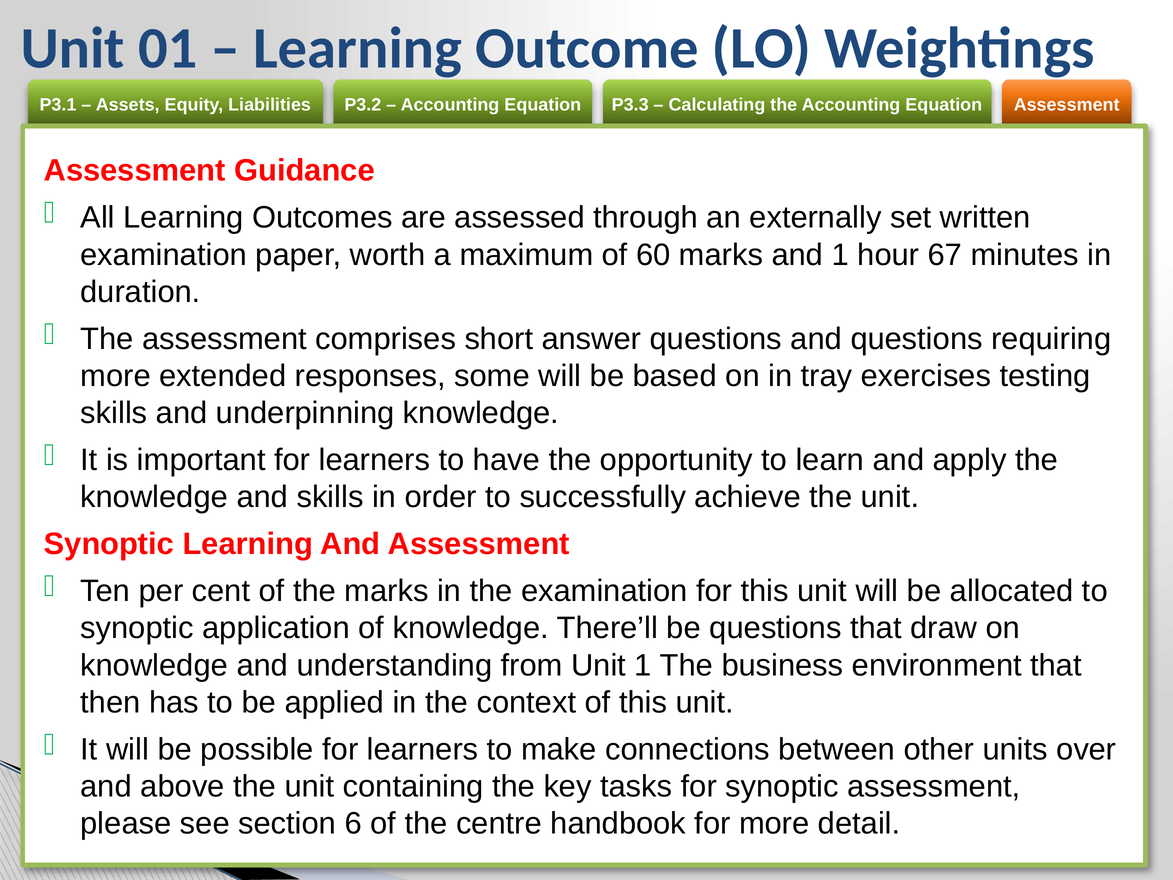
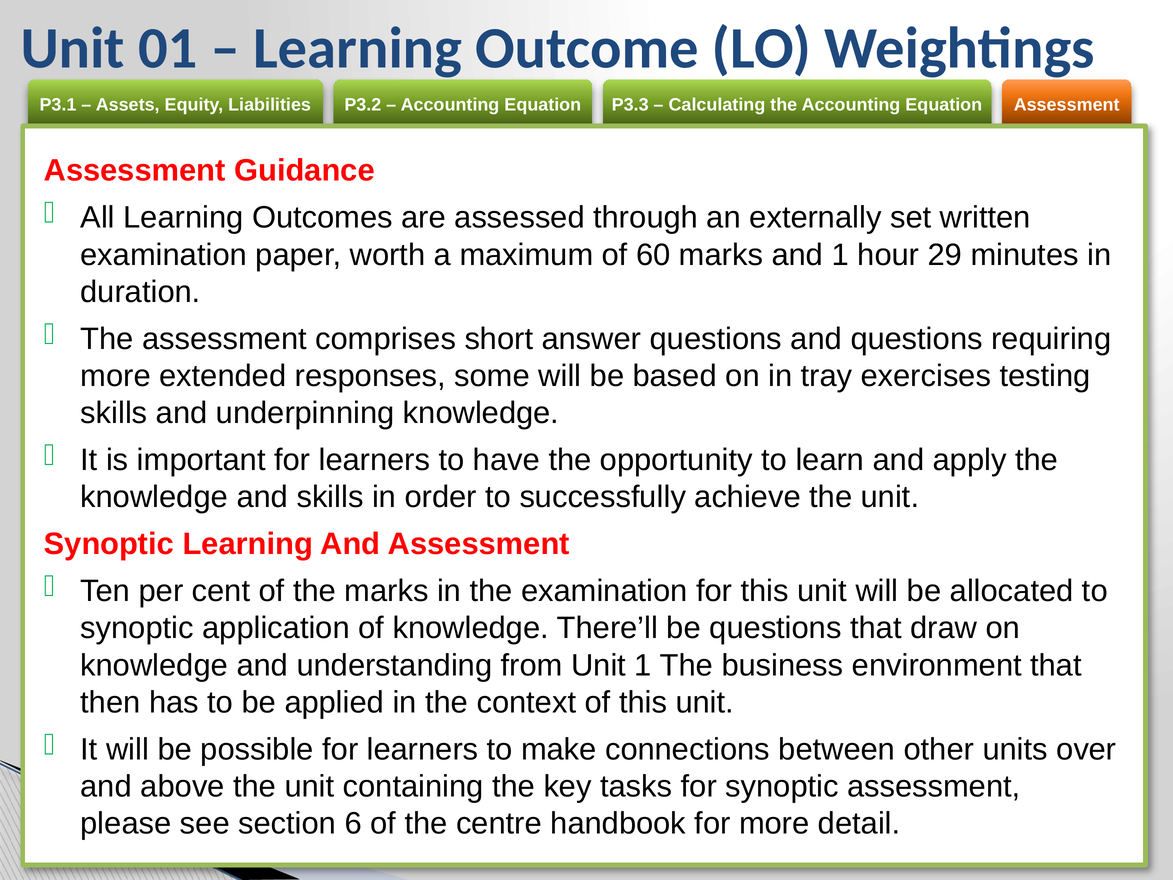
67: 67 -> 29 (945, 255)
